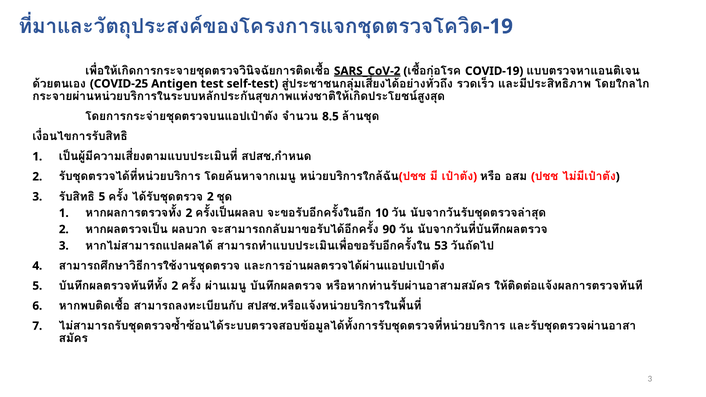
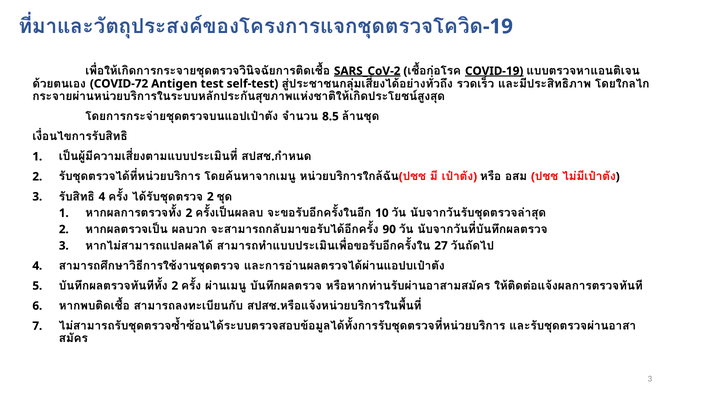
COVID-19 underline: none -> present (494, 71)
COVID-25: COVID-25 -> COVID-72 (119, 84)
5: 5 -> 4 (102, 197)
53: 53 -> 27 (441, 246)
